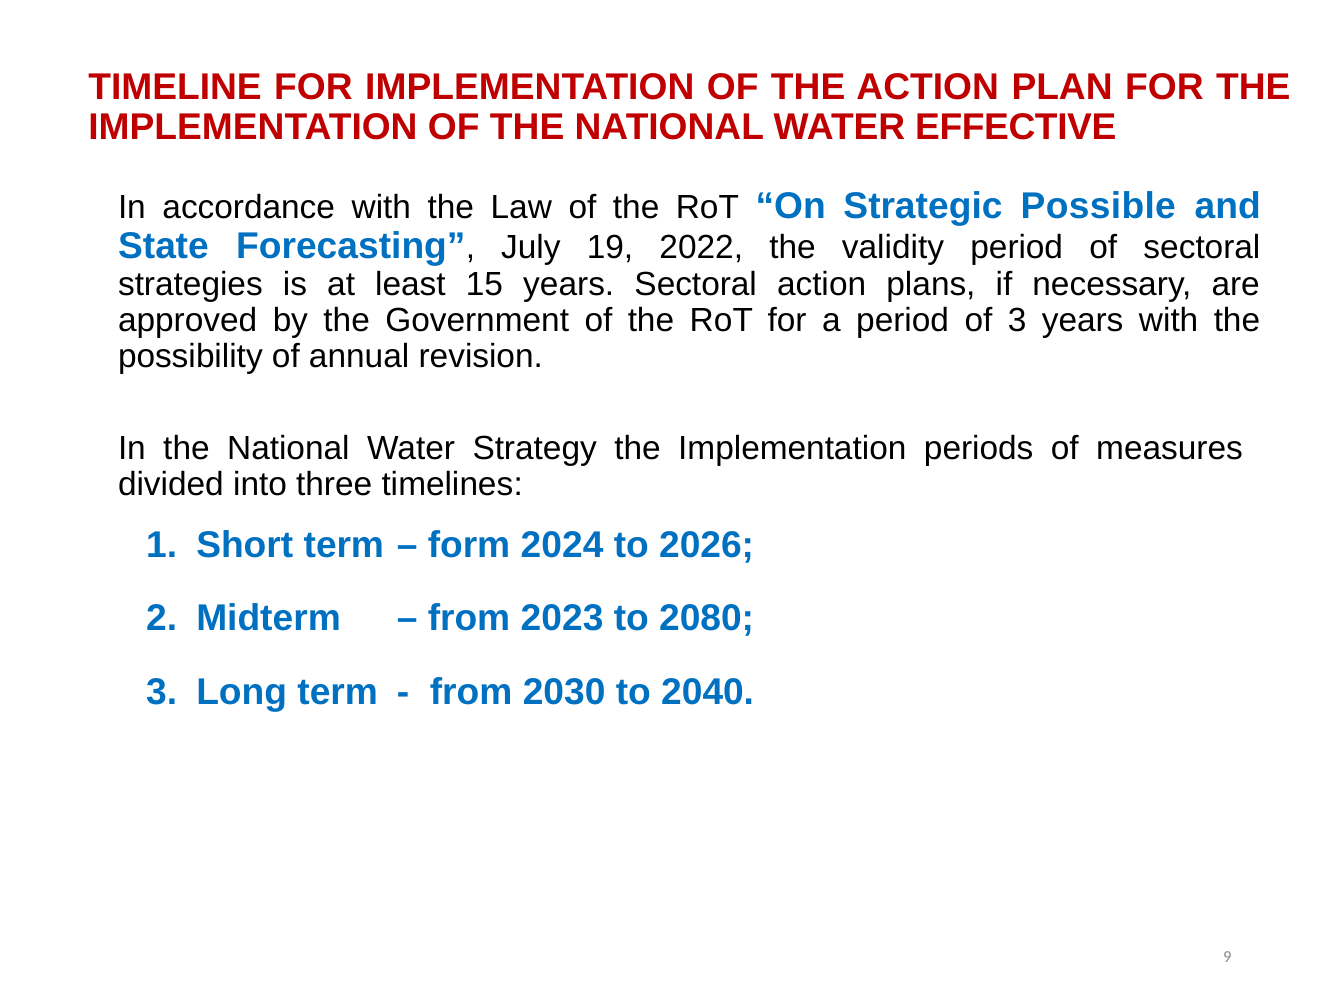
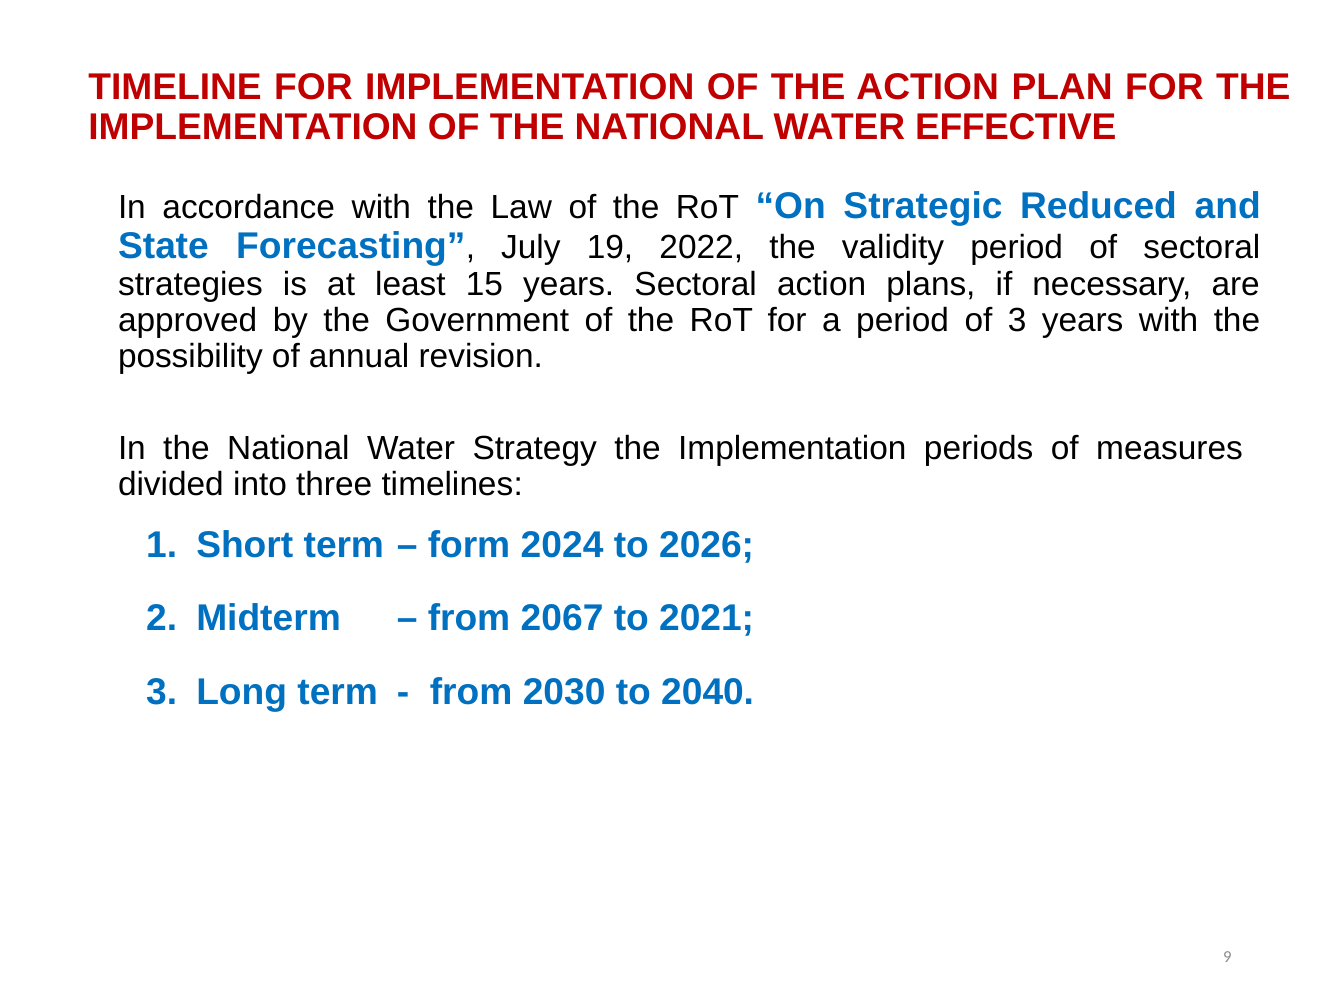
Possible: Possible -> Reduced (1098, 206)
2023: 2023 -> 2067 (562, 618)
2080: 2080 -> 2021 (707, 618)
